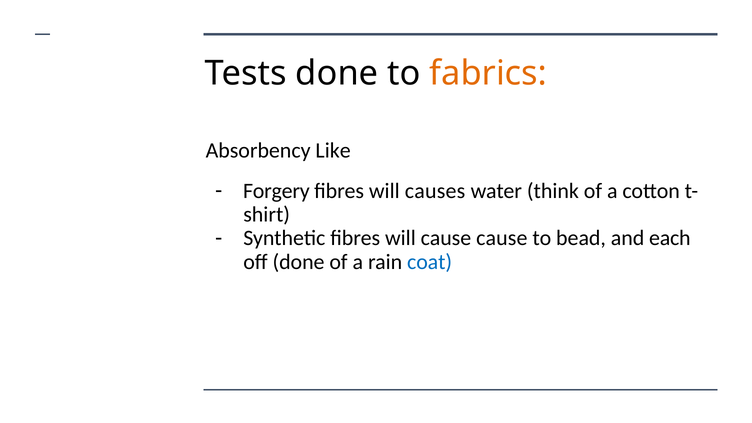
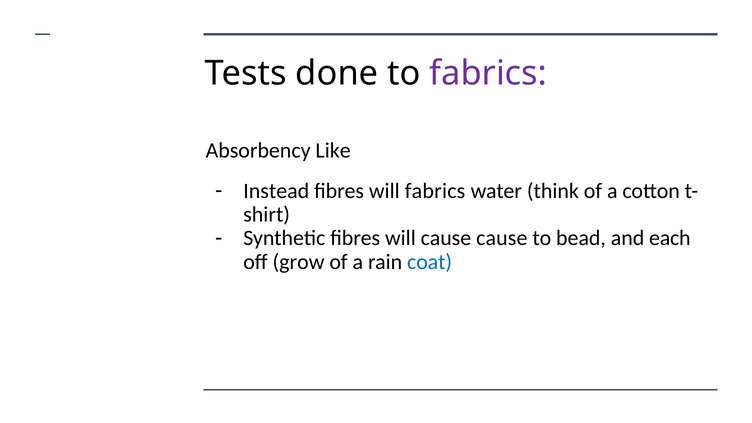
fabrics colour: orange -> purple (488, 73)
Forgery: Forgery -> Instead (276, 191)
will causes: causes -> fabrics (435, 191)
off done: done -> grow (298, 262)
